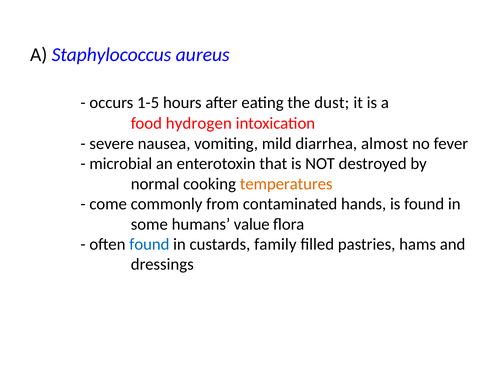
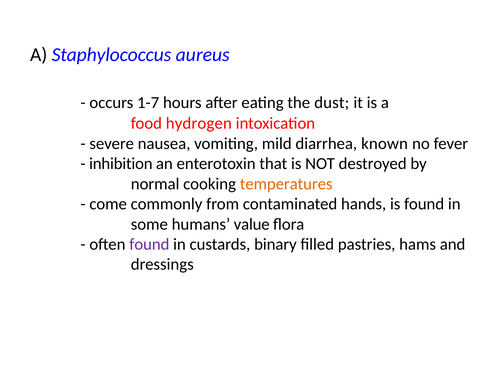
1-5: 1-5 -> 1-7 (148, 102)
almost: almost -> known (385, 143)
microbial: microbial -> inhibition (121, 163)
found colour: blue -> purple (149, 244)
family: family -> binary (275, 244)
